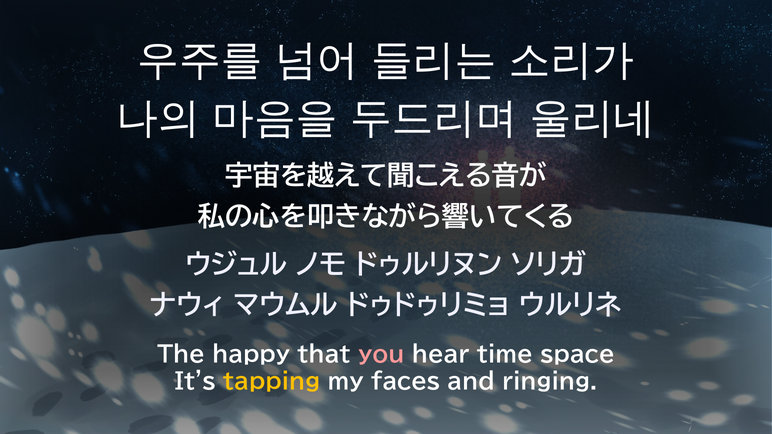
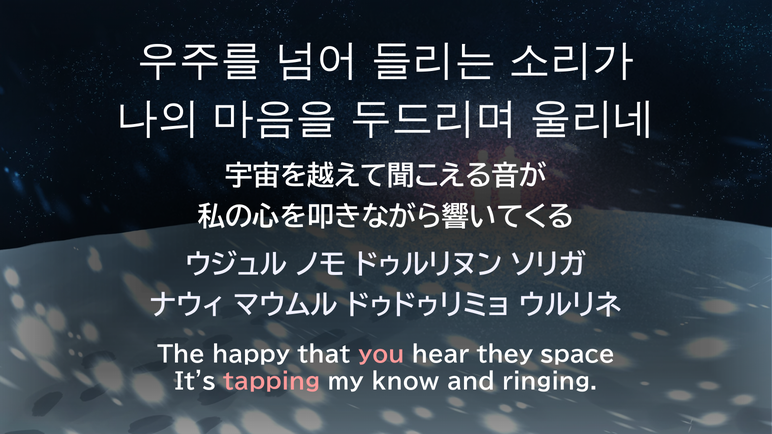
time: time -> they (505, 355)
tapping colour: yellow -> pink (272, 382)
faces: faces -> know (405, 382)
